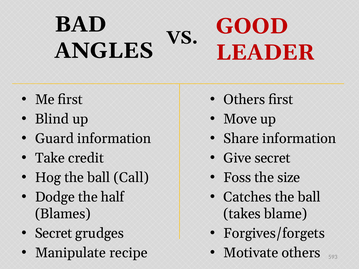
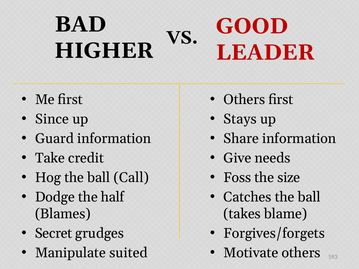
ANGLES: ANGLES -> HIGHER (104, 51)
Blind: Blind -> Since (52, 119)
Move: Move -> Stays (240, 119)
Give secret: secret -> needs (273, 158)
recipe: recipe -> suited (128, 253)
